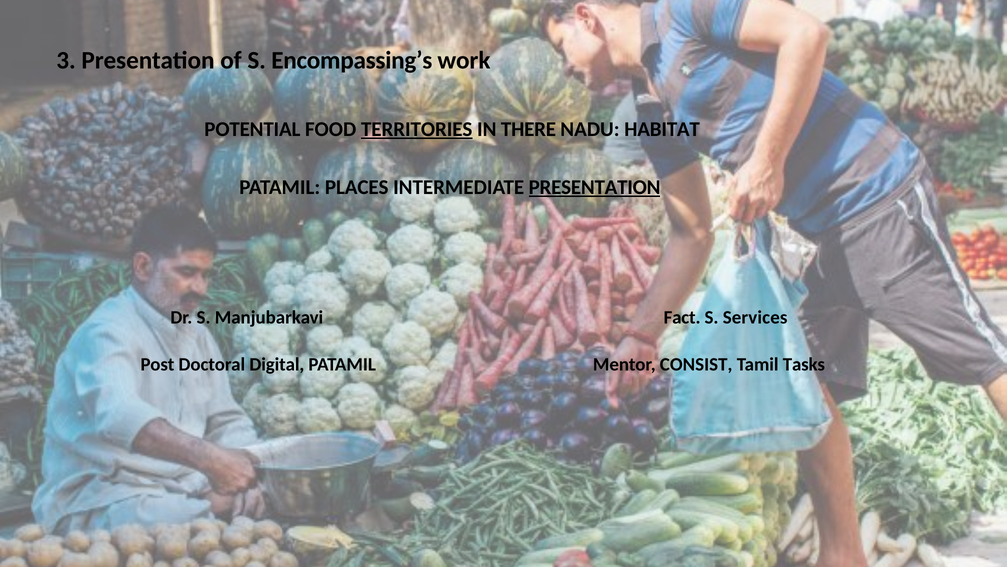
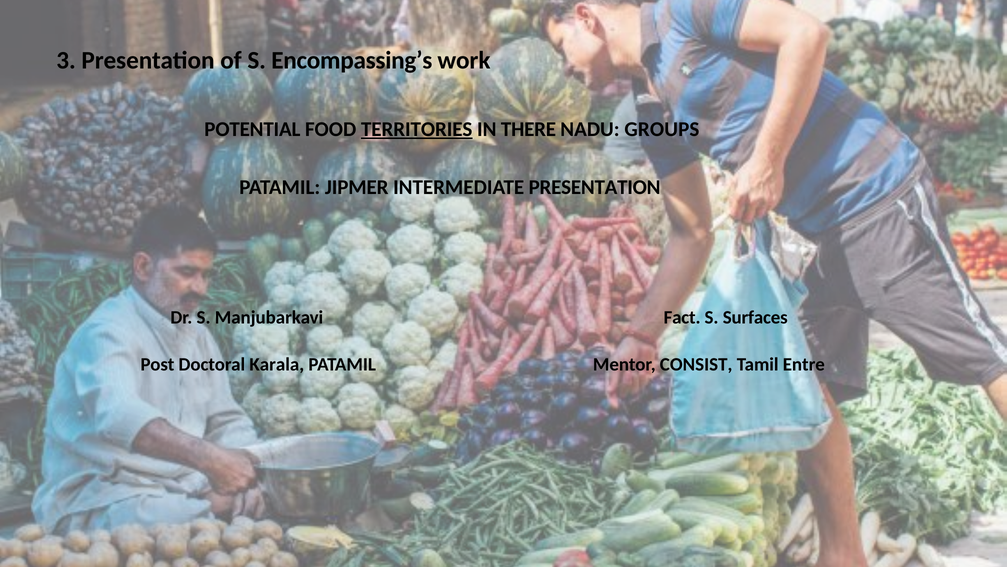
HABITAT: HABITAT -> GROUPS (662, 129)
PLACES: PLACES -> JIPMER (357, 187)
PRESENTATION underline: present -> none (595, 187)
Services: Services -> Surfaces (755, 317)
Digital: Digital -> Karala (277, 364)
Tasks: Tasks -> Entre (804, 364)
